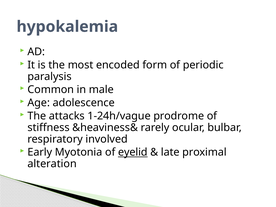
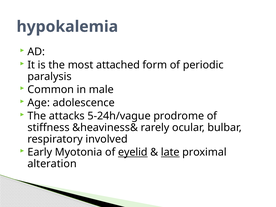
encoded: encoded -> attached (118, 65)
1-24h/vague: 1-24h/vague -> 5-24h/vague (119, 116)
late underline: none -> present (170, 152)
